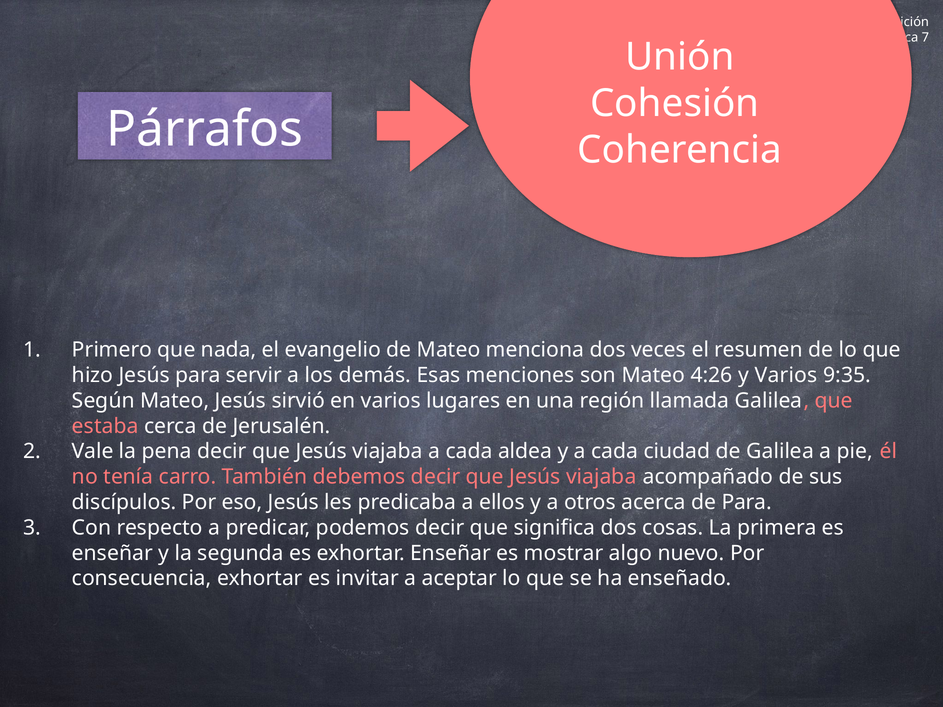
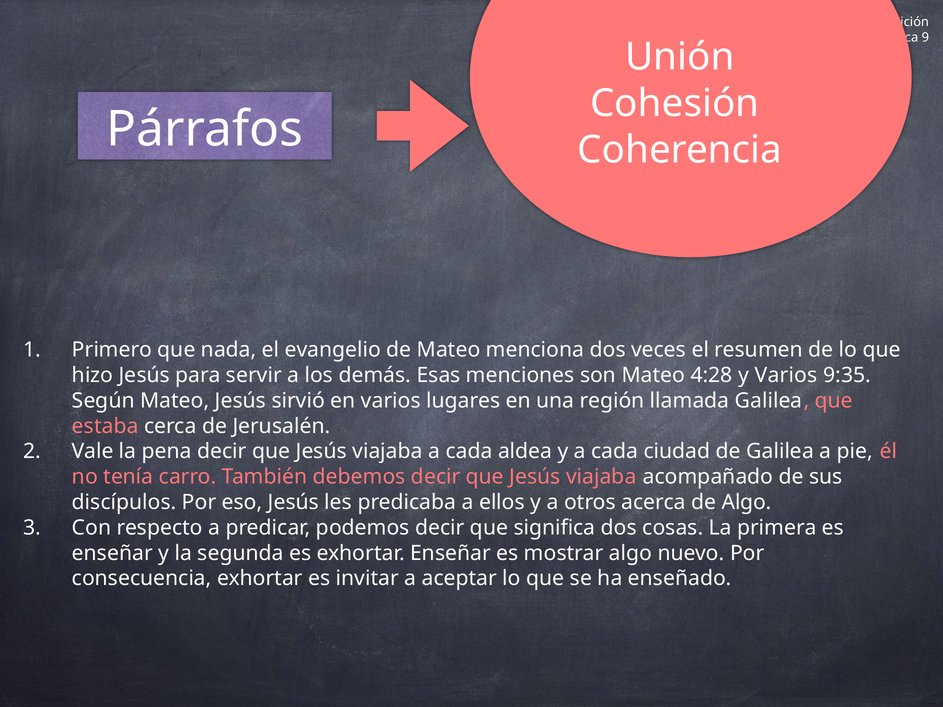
7: 7 -> 9 (925, 37)
4:26: 4:26 -> 4:28 (712, 375)
de Para: Para -> Algo (747, 502)
